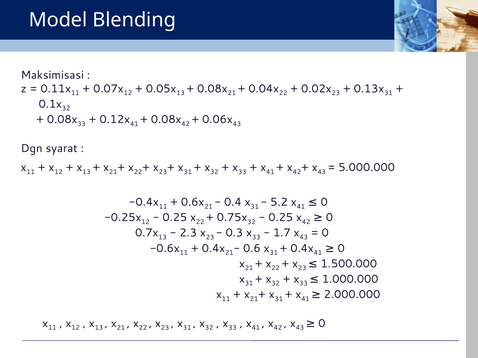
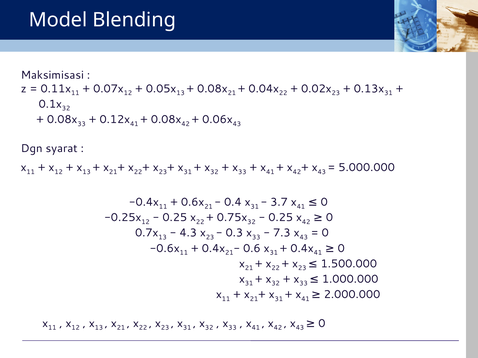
5.2: 5.2 -> 3.7 (279, 202)
2.3: 2.3 -> 4.3 (188, 233)
1.7: 1.7 -> 7.3 (282, 233)
